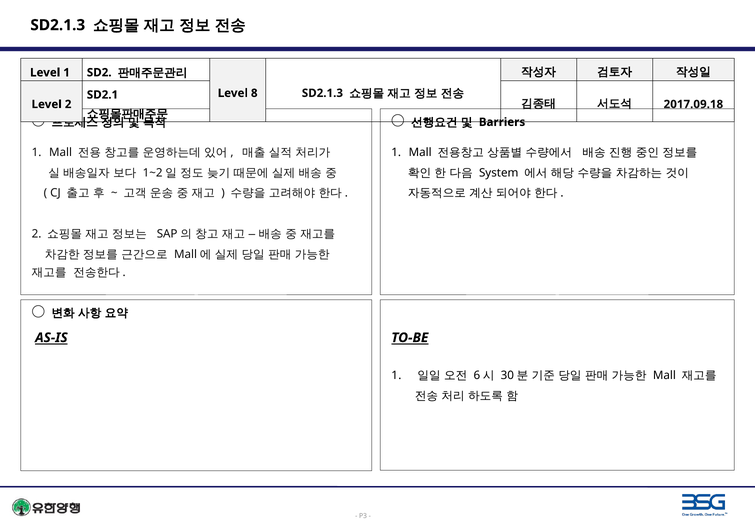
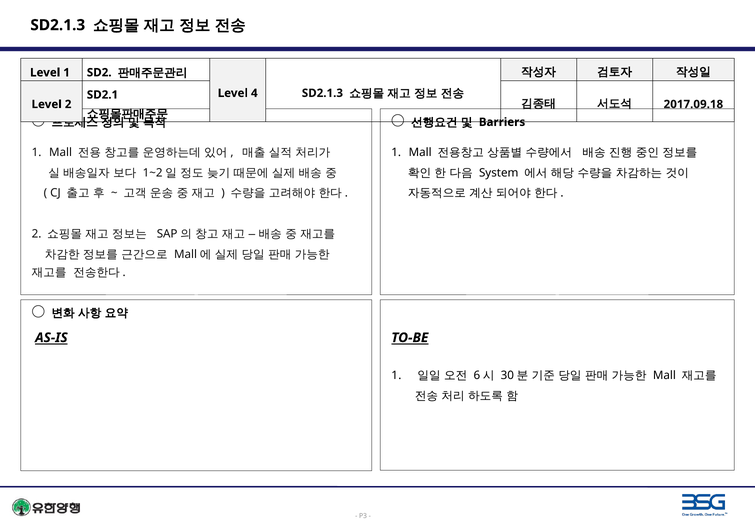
8: 8 -> 4 (254, 93)
